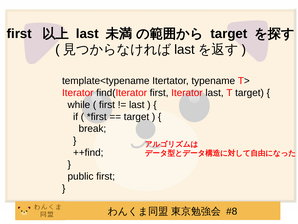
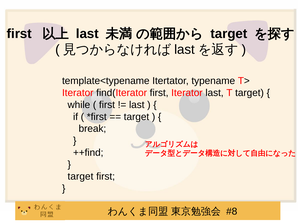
public: public -> target (80, 176)
